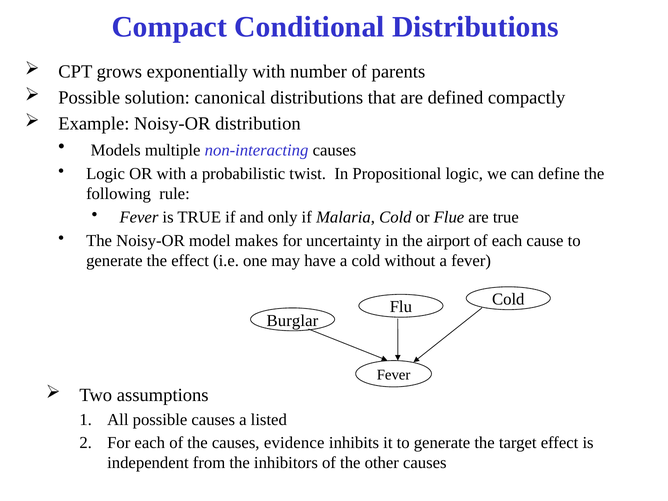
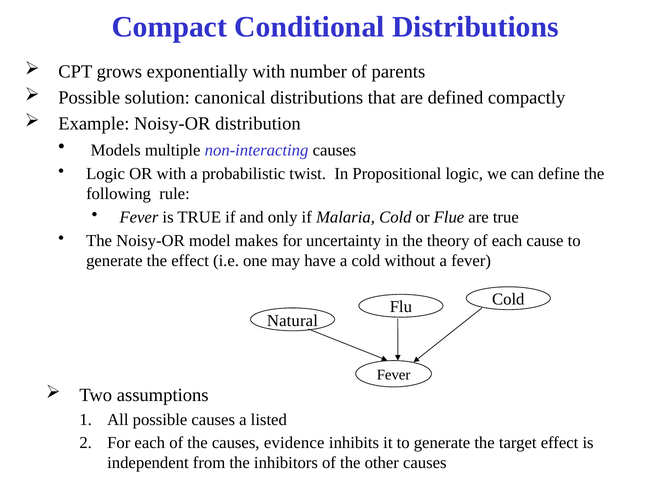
airport: airport -> theory (448, 241)
Burglar: Burglar -> Natural (292, 320)
